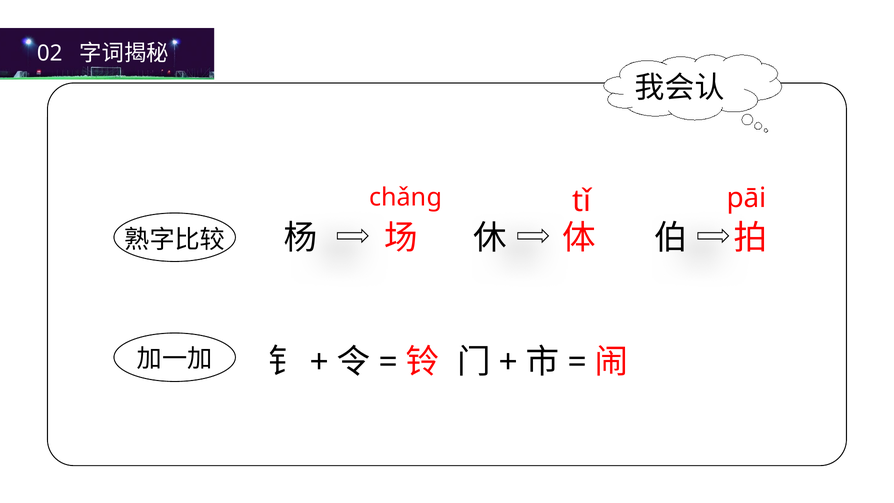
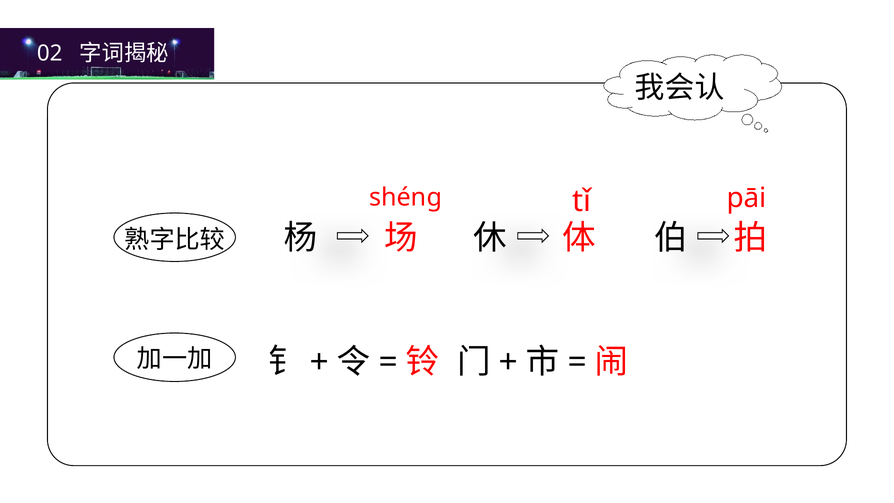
chǎnɡ: chǎnɡ -> shénɡ (406, 198)
